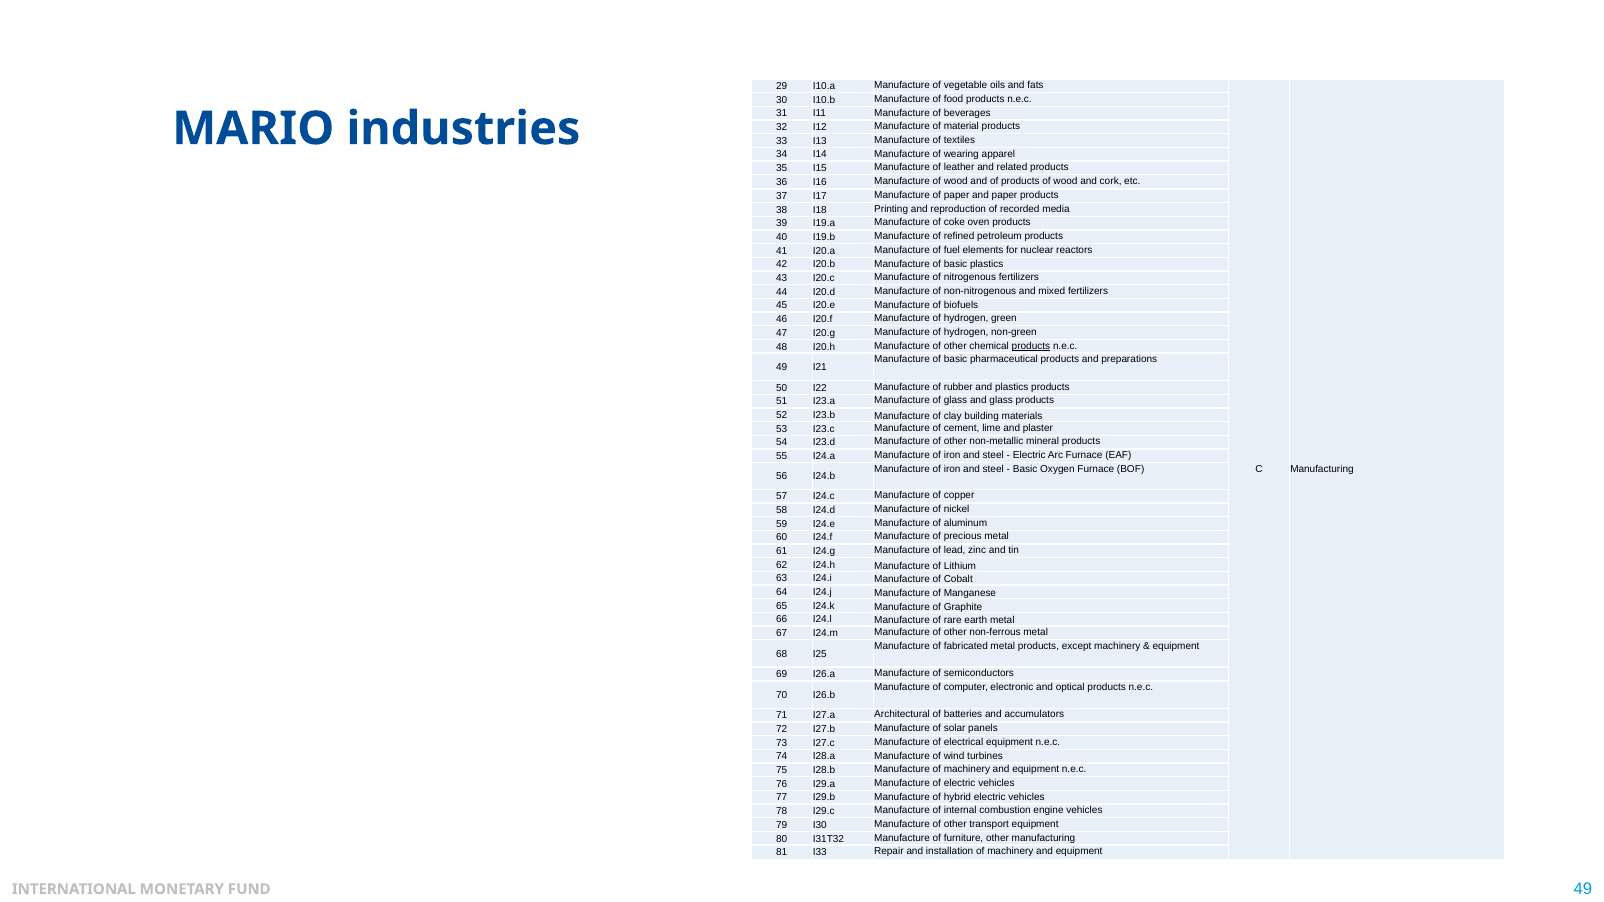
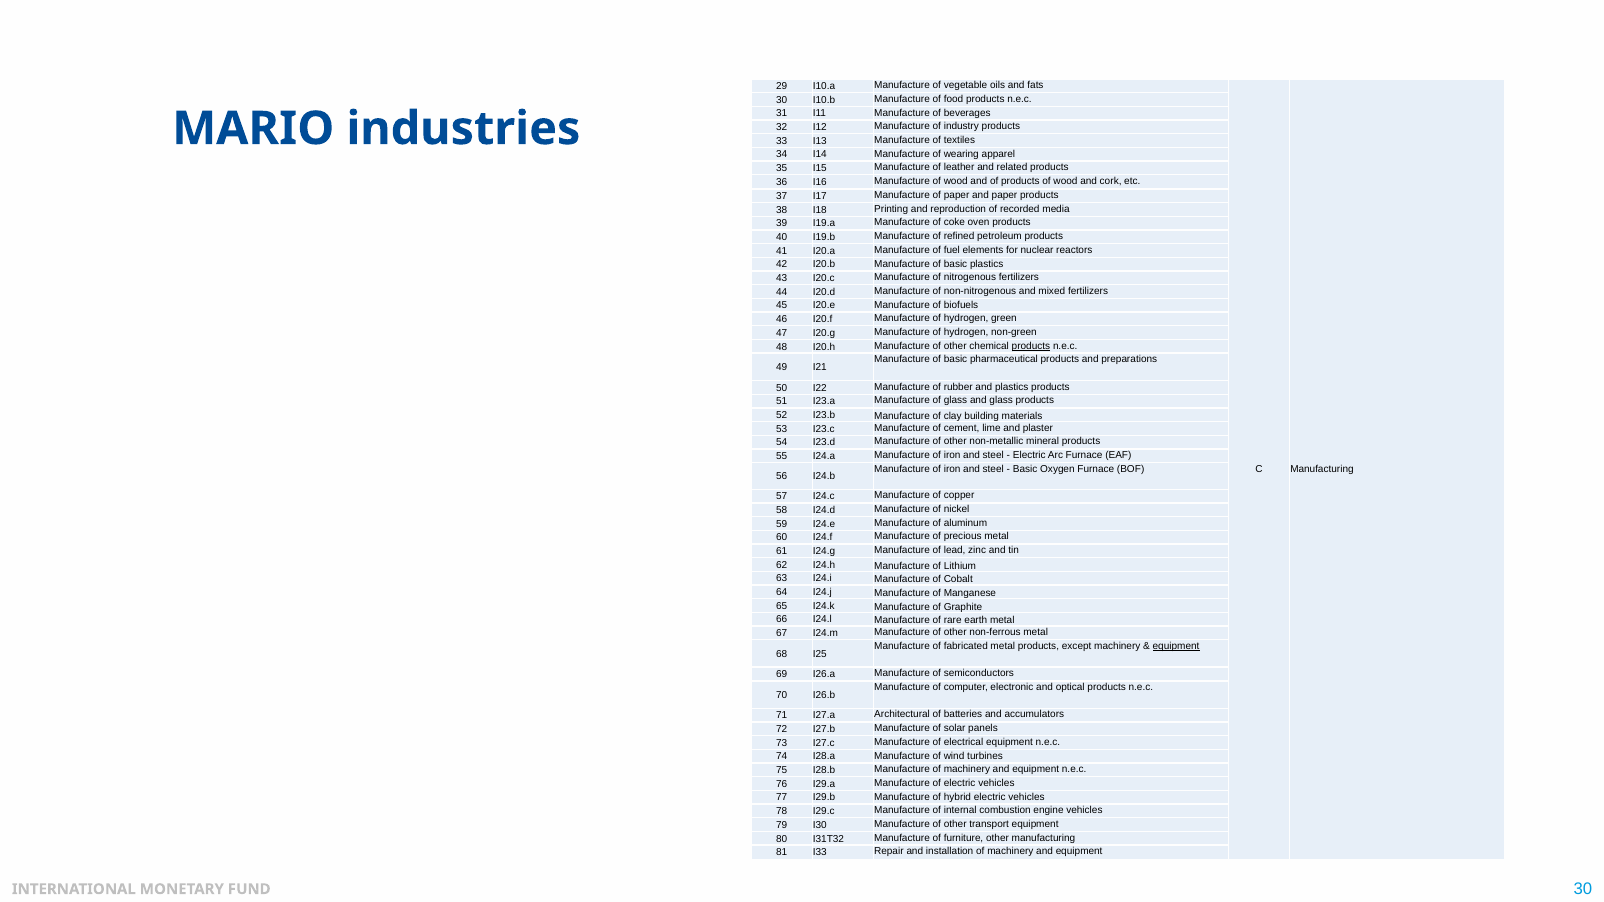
material: material -> industry (961, 126)
equipment underline: none -> present (1176, 646)
49: 49 -> 30 (1583, 889)
